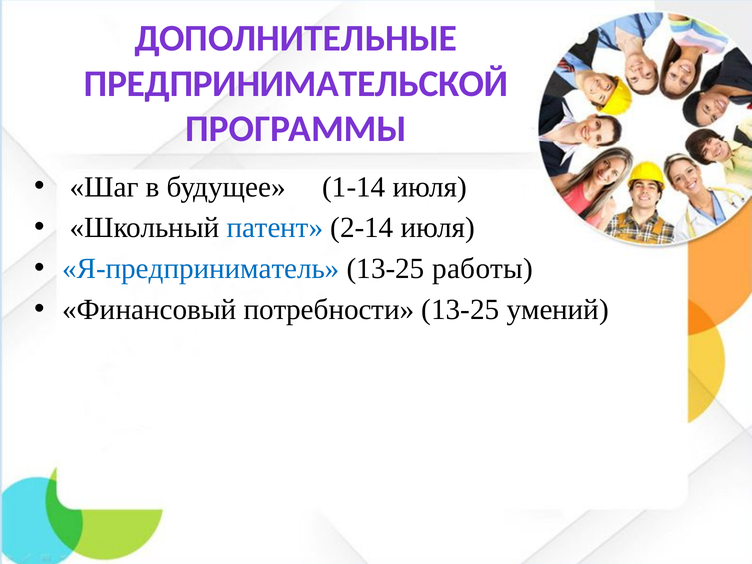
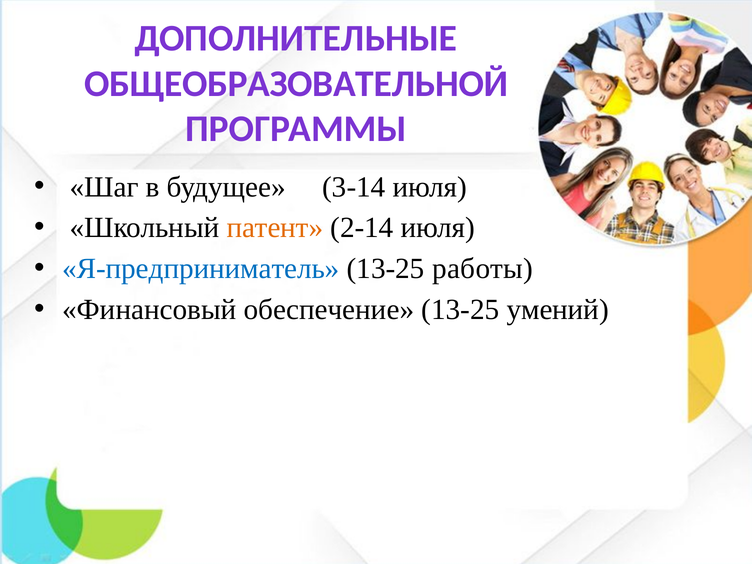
ПРЕДПРИНИМАТЕЛЬСКОЙ: ПРЕДПРИНИМАТЕЛЬСКОЙ -> ОБЩЕОБРАЗОВАТЕЛЬНОЙ (296, 84)
1-14: 1-14 -> 3-14 (354, 187)
патент colour: blue -> orange (275, 228)
потребности: потребности -> обеспечение (329, 310)
